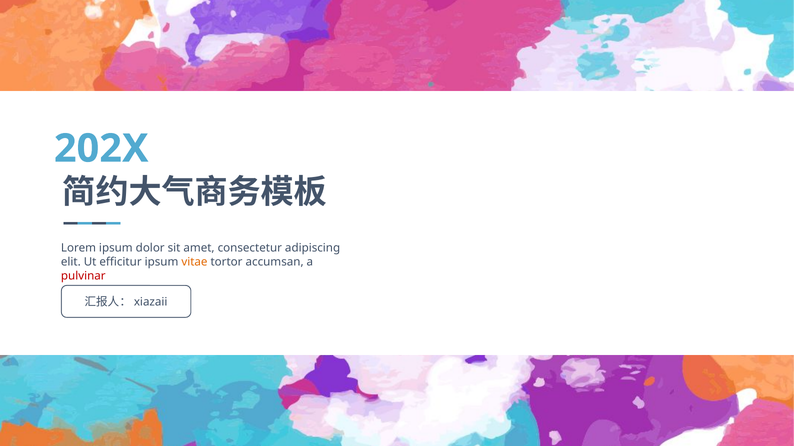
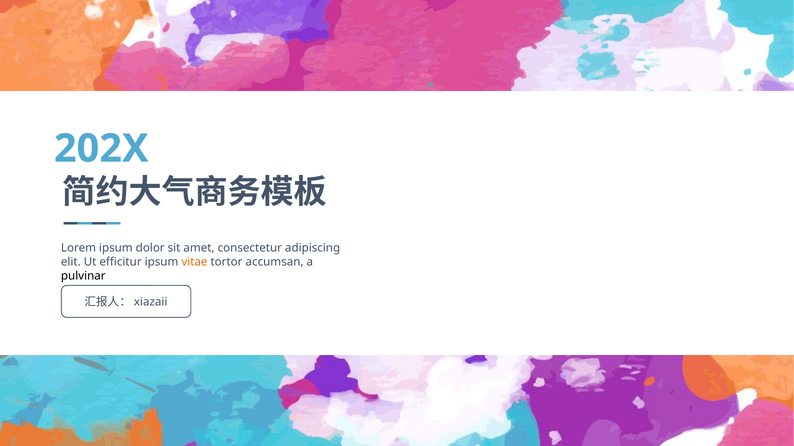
pulvinar colour: red -> black (83, 276)
